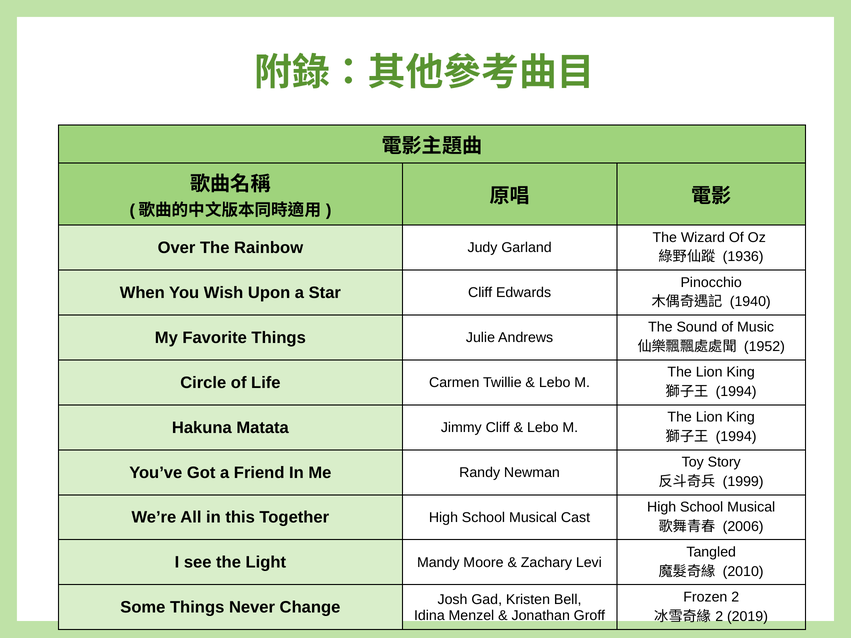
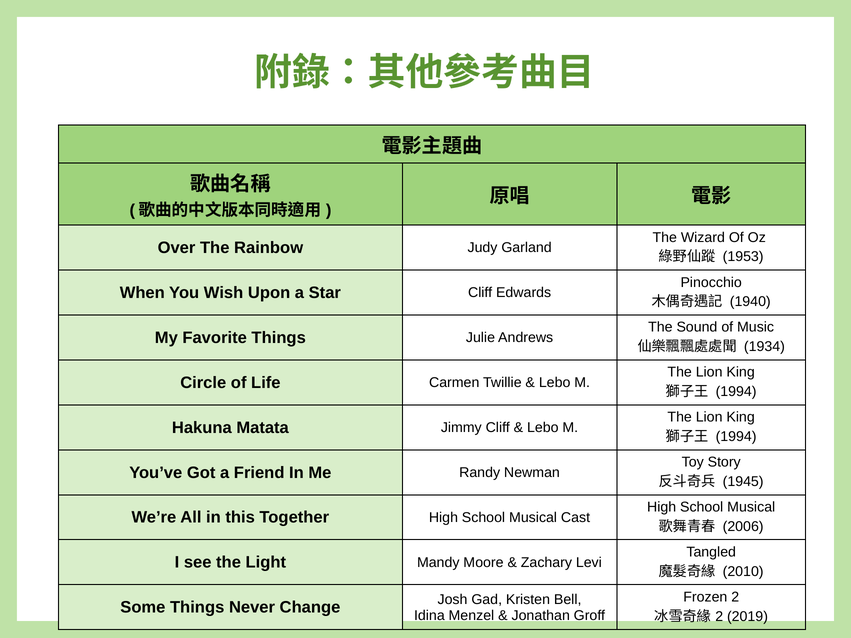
1936: 1936 -> 1953 (743, 257)
1952: 1952 -> 1934 (764, 347)
1999: 1999 -> 1945 (743, 482)
